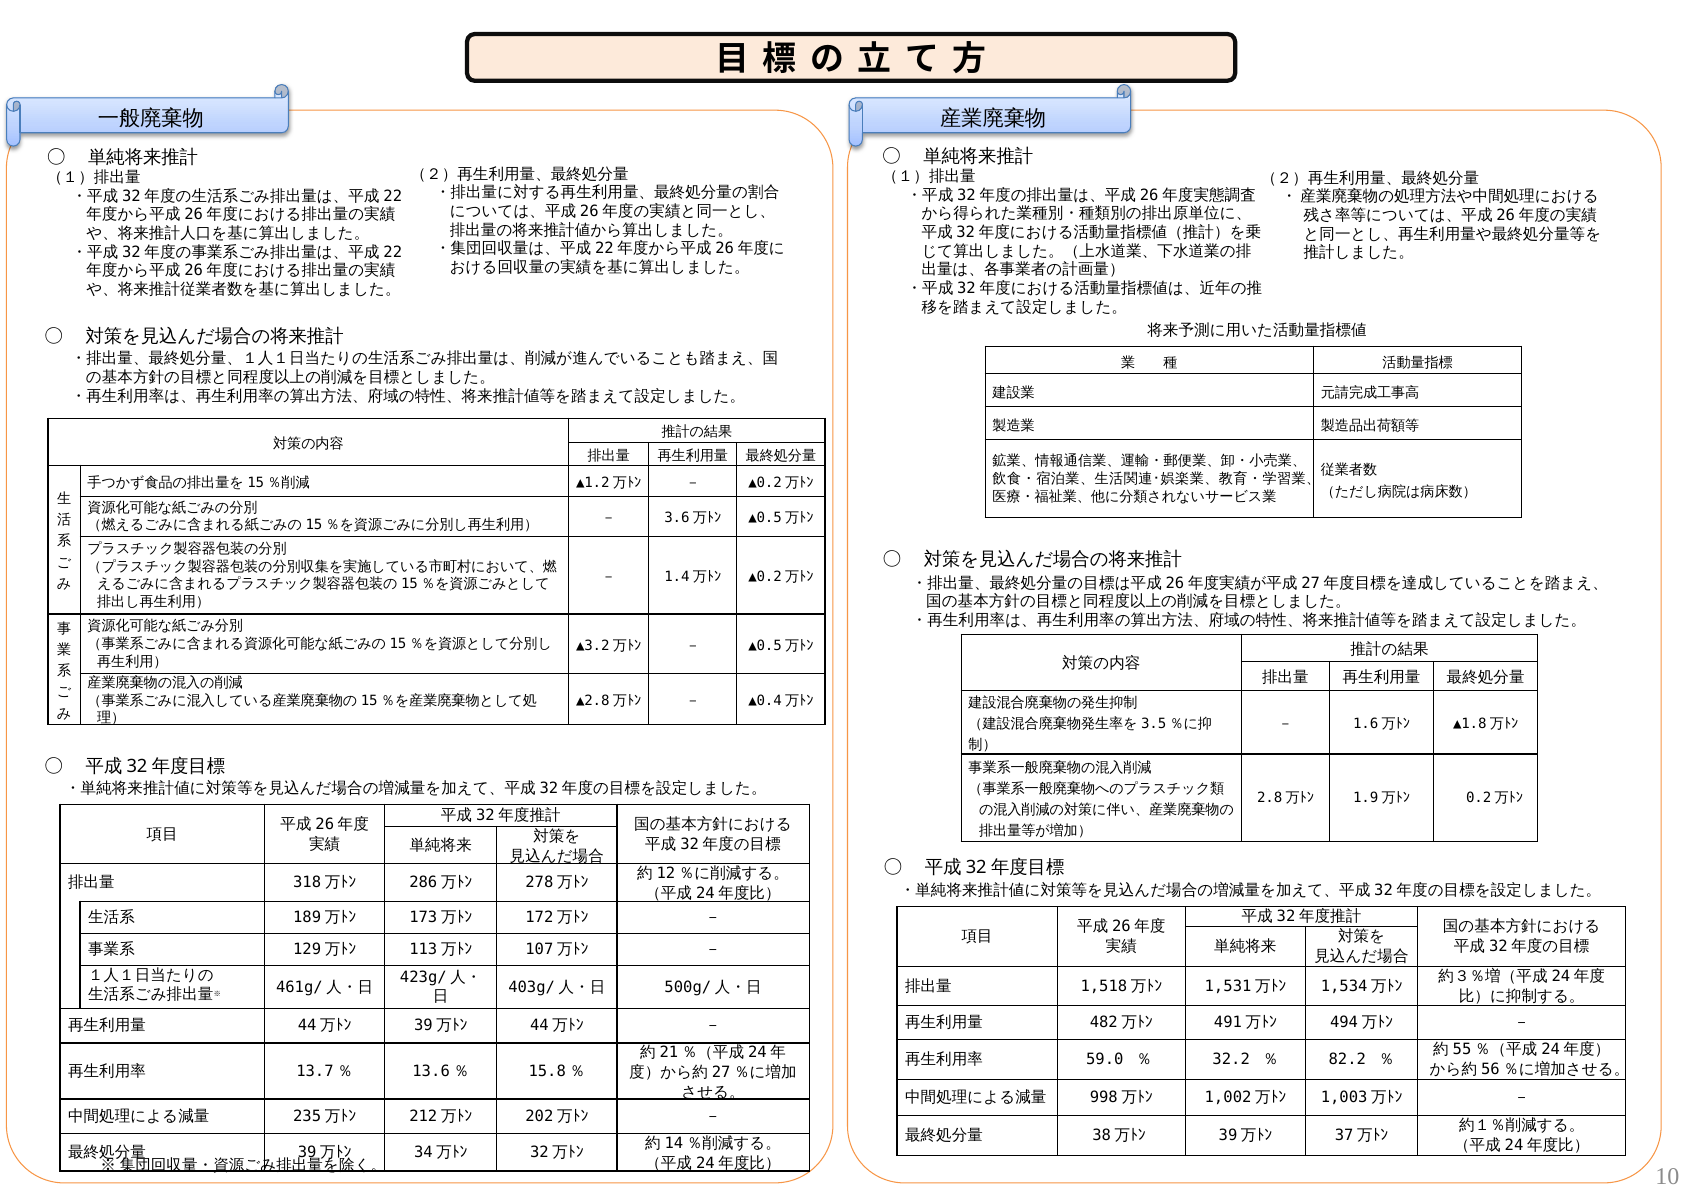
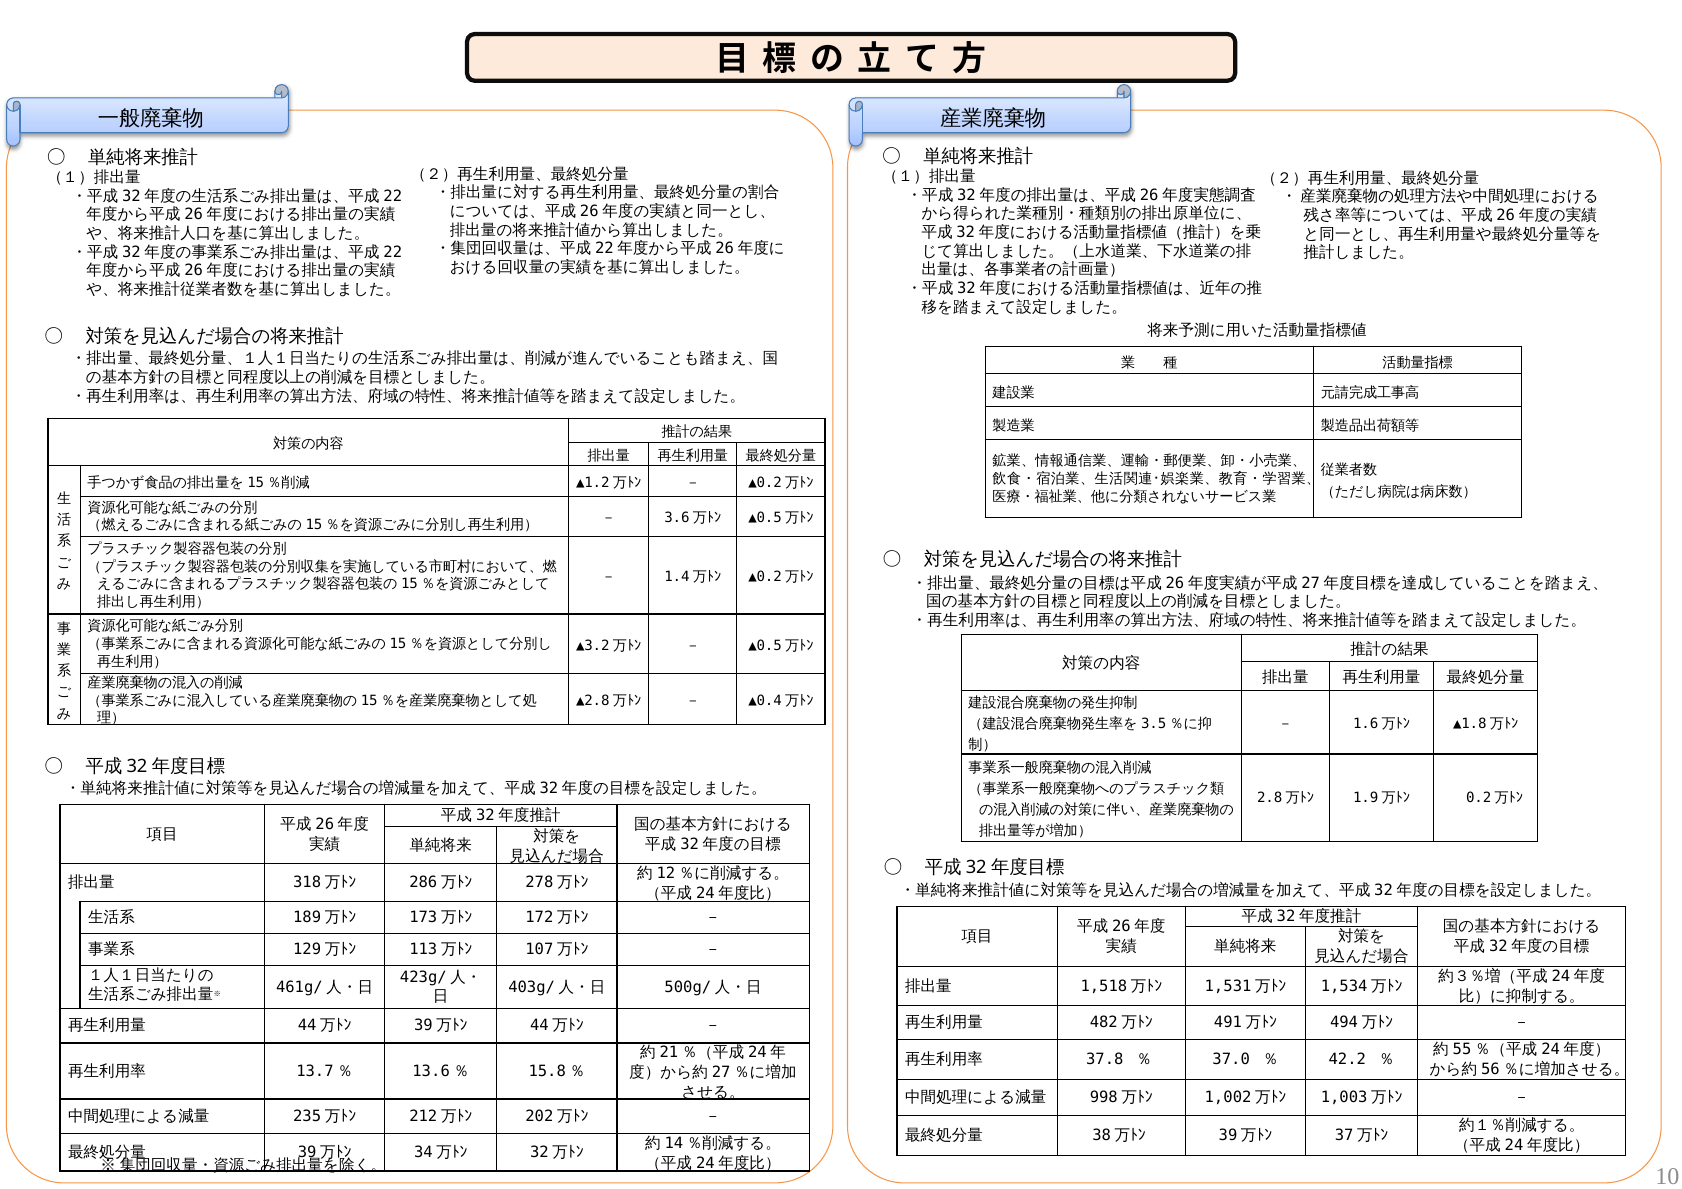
59.0: 59.0 -> 37.8 (1105, 1060)
32.2: 32.2 -> 37.0 (1231, 1060)
82.2: 82.2 -> 42.2 (1347, 1060)
